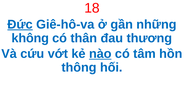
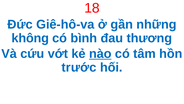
Đức underline: present -> none (20, 24)
thân: thân -> bình (84, 38)
thông: thông -> trước (79, 67)
